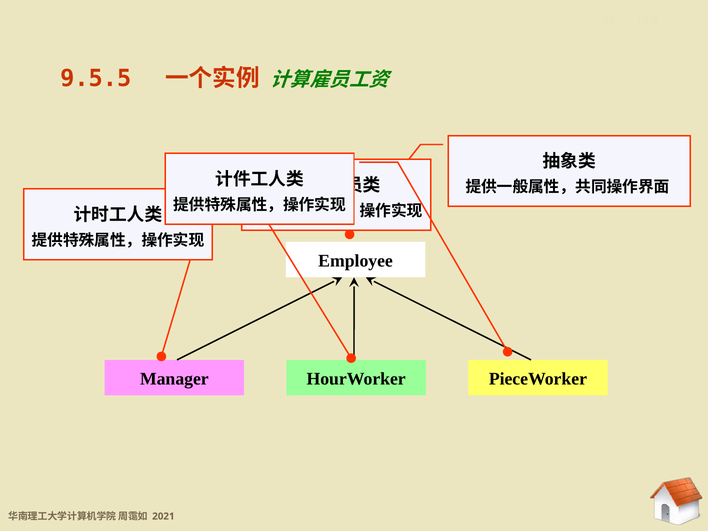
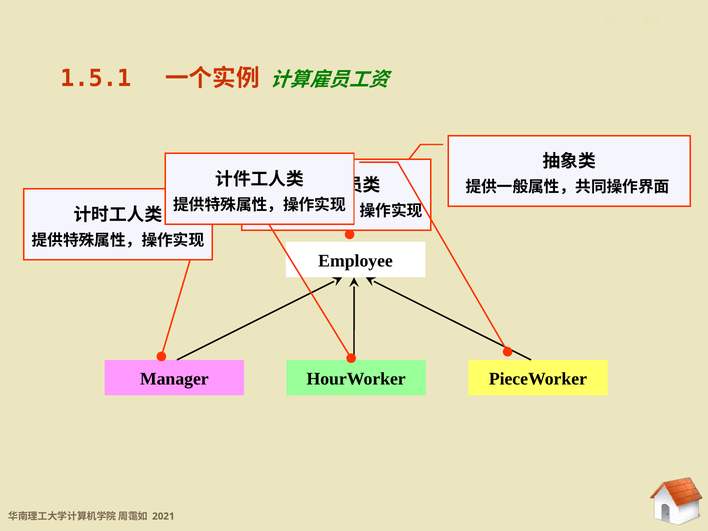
9.5.5: 9.5.5 -> 1.5.1 (96, 78)
